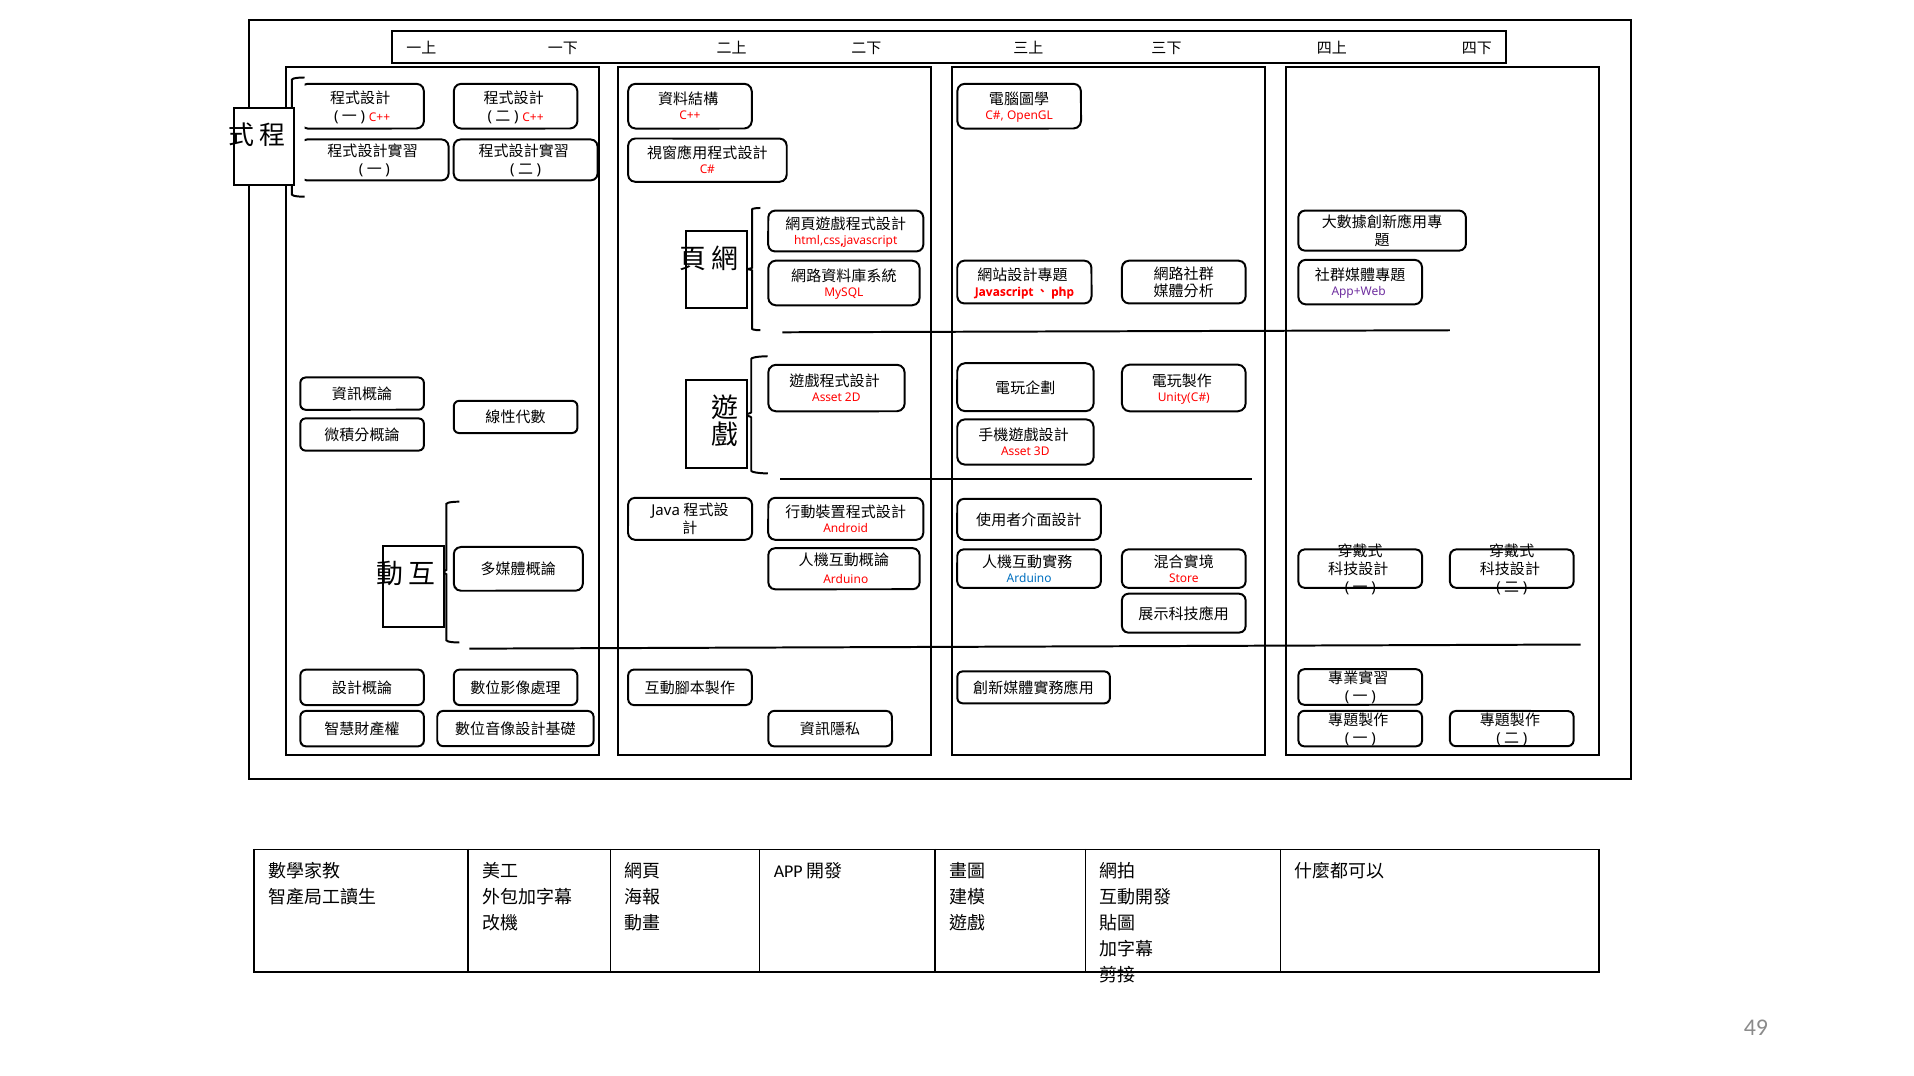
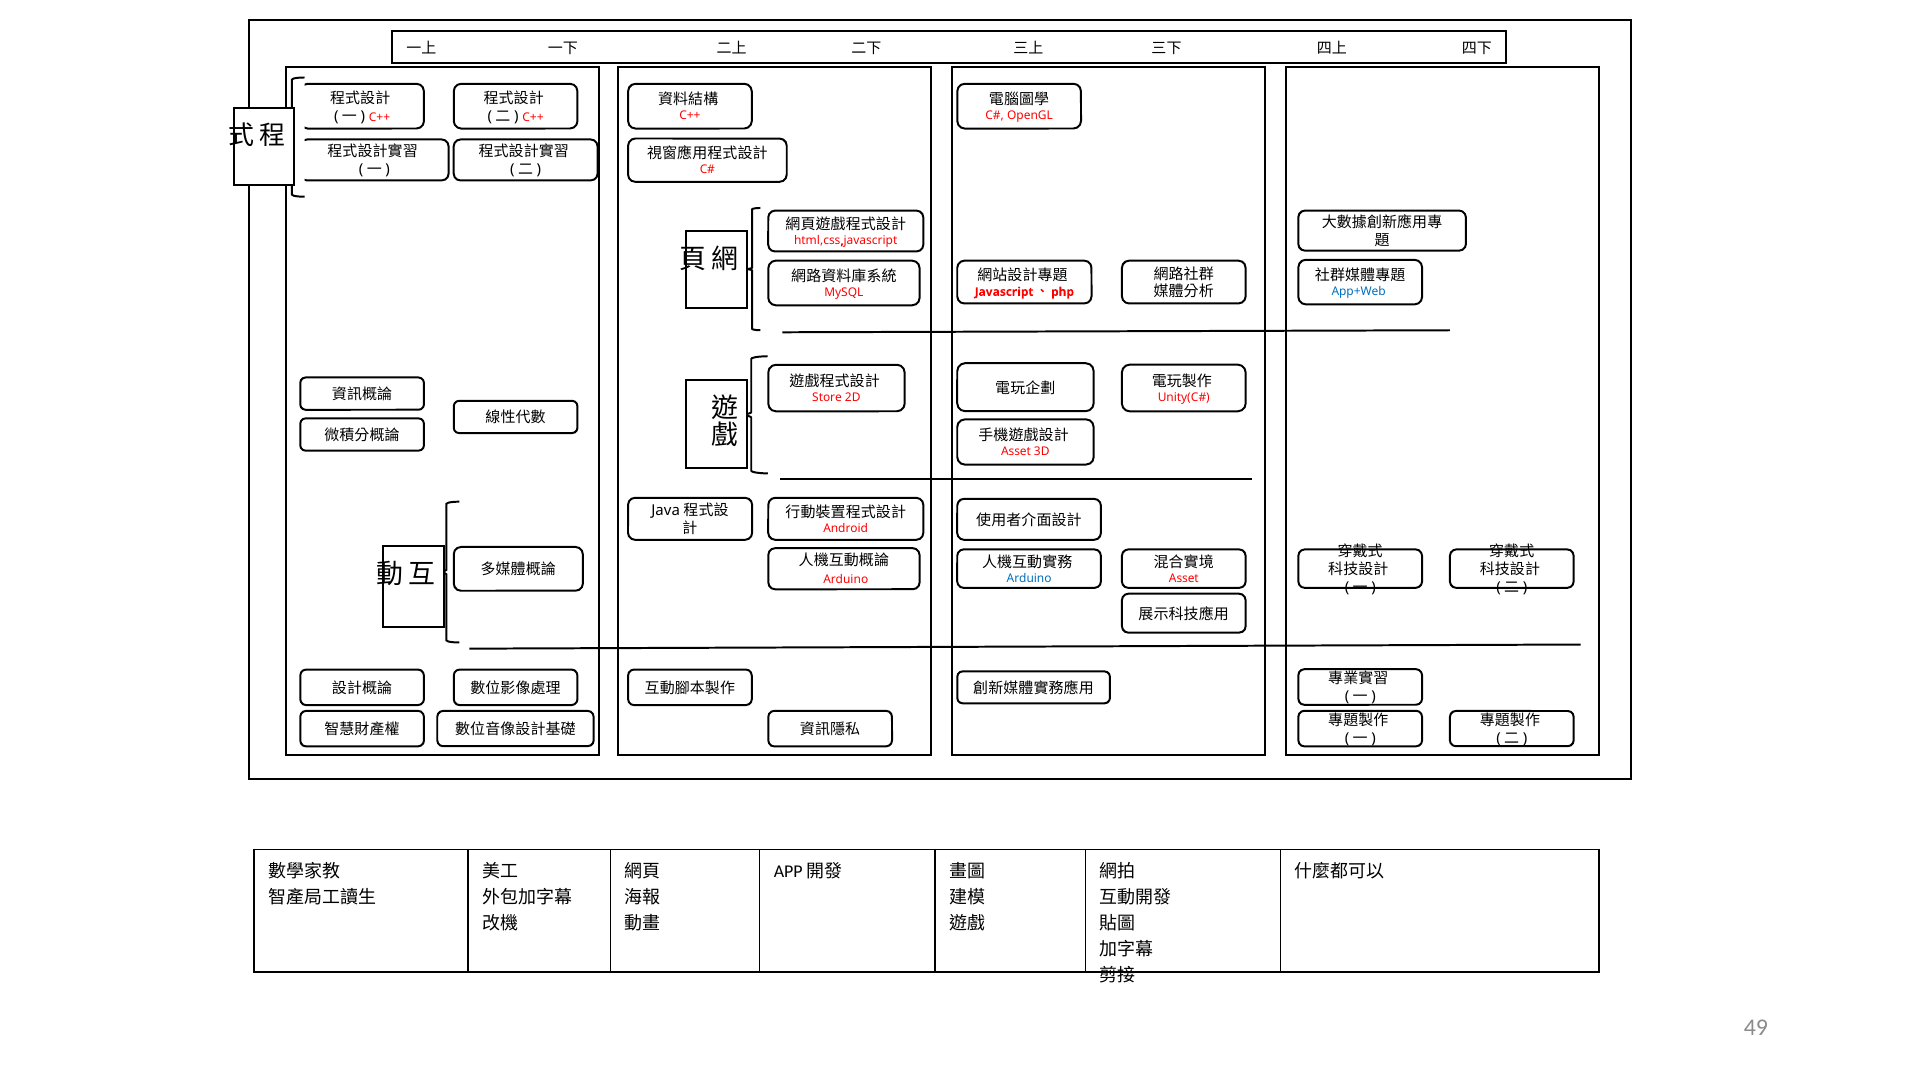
App+Web colour: purple -> blue (1359, 292)
Asset: Asset -> Store (827, 398)
Store: Store -> Asset (1184, 579)
